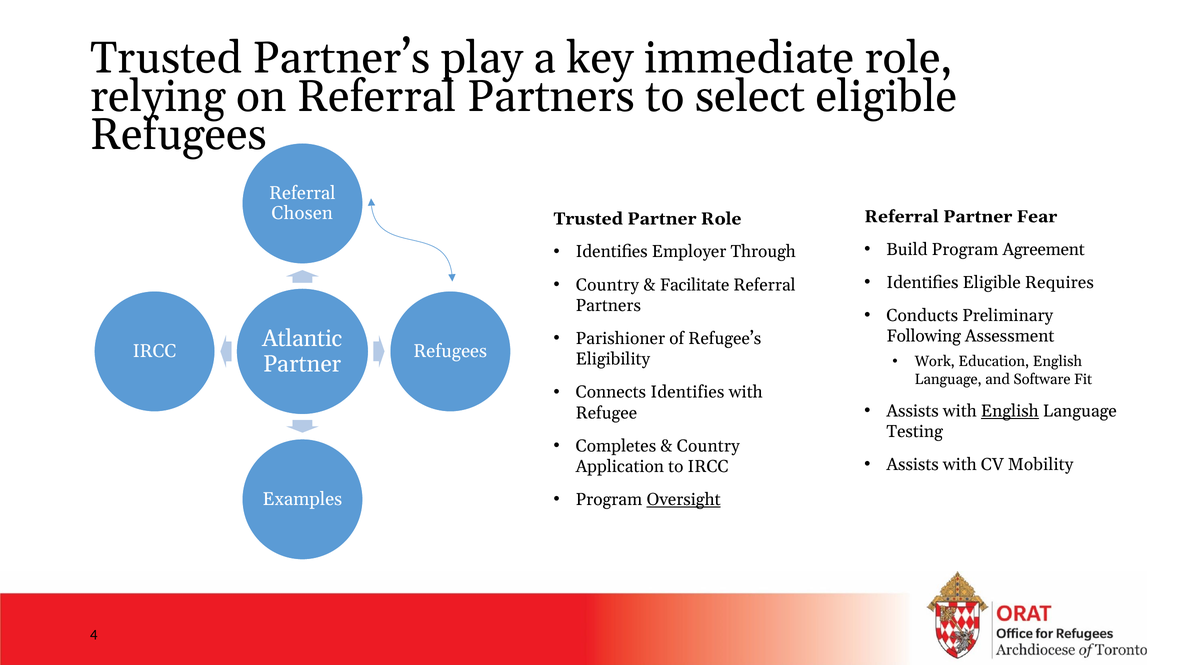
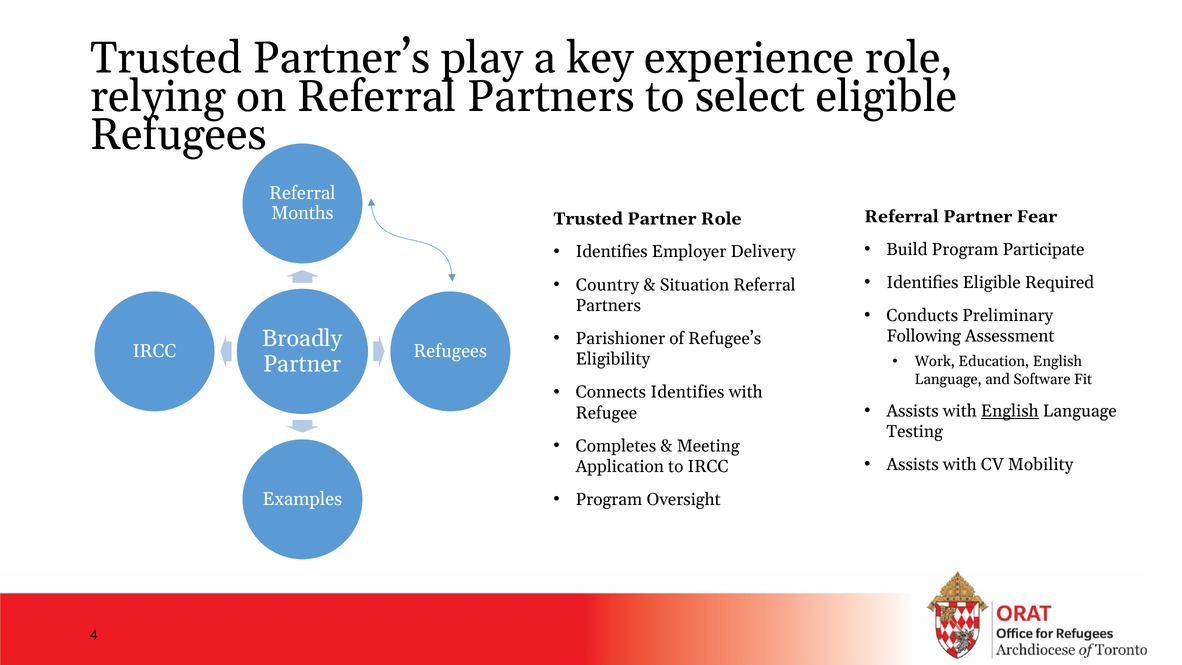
immediate: immediate -> experience (749, 58)
Chosen: Chosen -> Months (302, 213)
Agreement: Agreement -> Participate (1044, 250)
Through: Through -> Delivery (763, 252)
Requires: Requires -> Required (1060, 283)
Facilitate: Facilitate -> Situation (695, 285)
Atlantic: Atlantic -> Broadly (302, 339)
Country: Country -> Meeting (708, 446)
Oversight underline: present -> none (684, 500)
